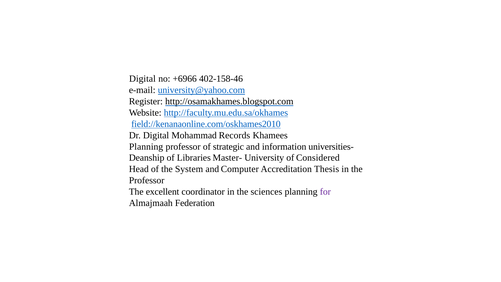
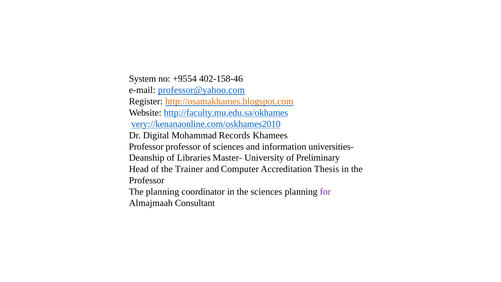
Digital: Digital -> System (143, 79)
+6966: +6966 -> +9554 (185, 79)
university@yahoo.com: university@yahoo.com -> professor@yahoo.com (201, 90)
http://osamakhames.blogspot.com colour: black -> orange (229, 101)
field://kenanaonline.com/oskhames2010: field://kenanaonline.com/oskhames2010 -> very://kenanaonline.com/oskhames2010 (206, 124)
Planning: Planning -> Professor (146, 146)
of strategic: strategic -> sciences (228, 146)
Considered: Considered -> Preliminary (318, 158)
System: System -> Trainer (189, 169)
The excellent: excellent -> planning (162, 192)
Federation: Federation -> Consultant (195, 203)
